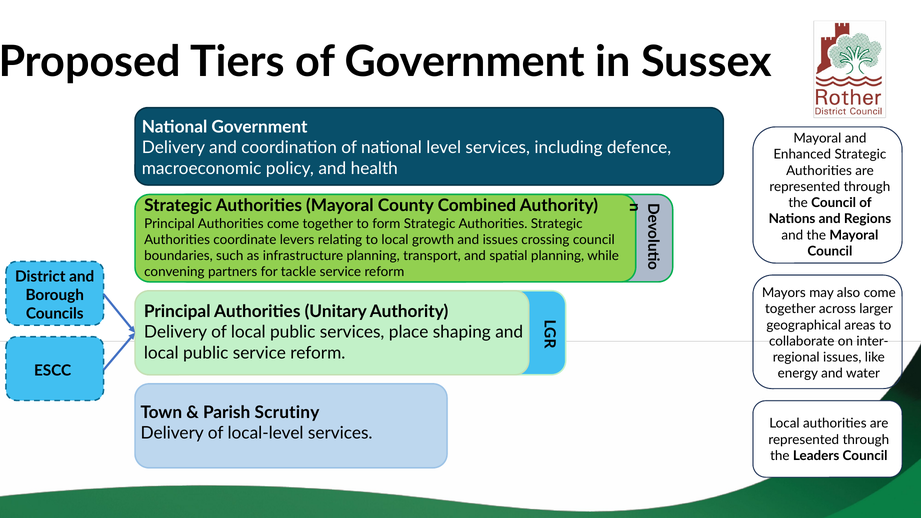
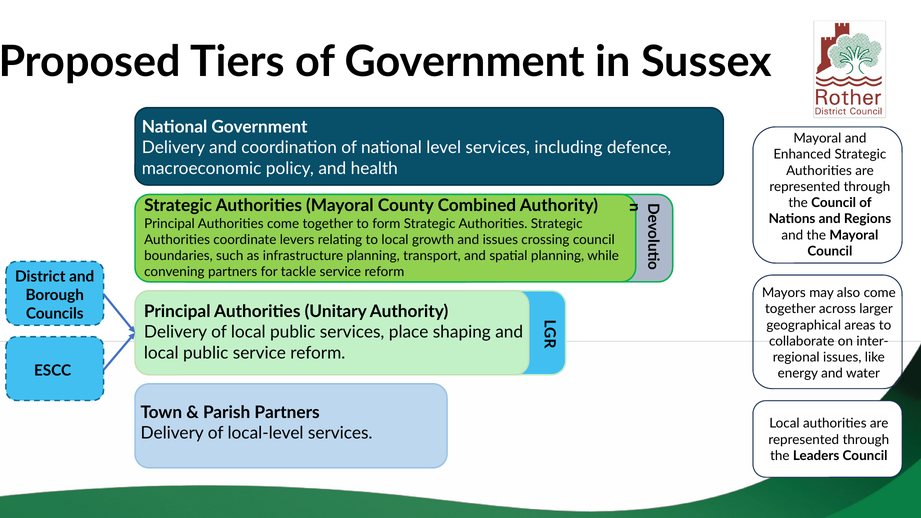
Parish Scrutiny: Scrutiny -> Partners (287, 413)
